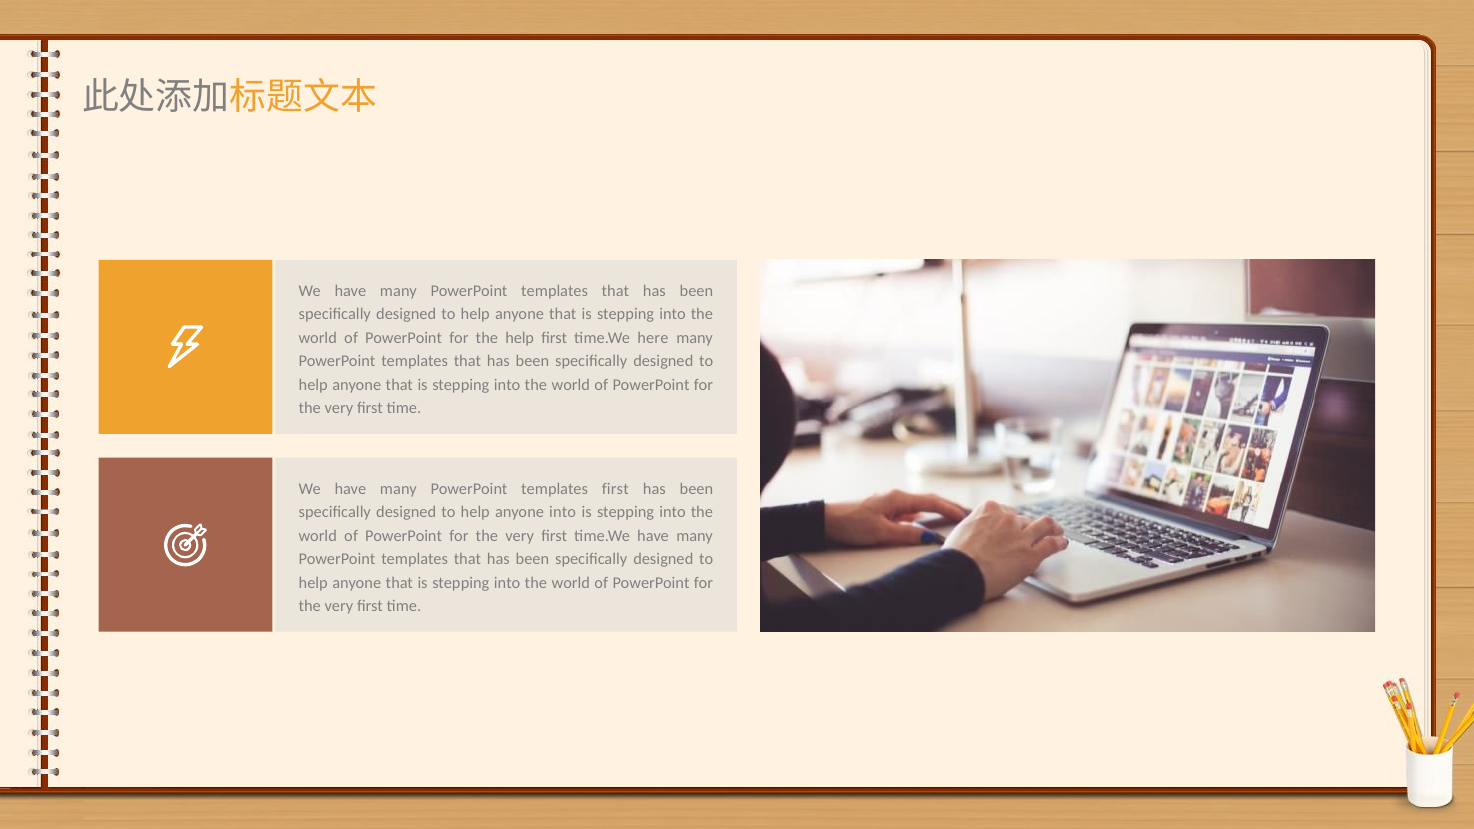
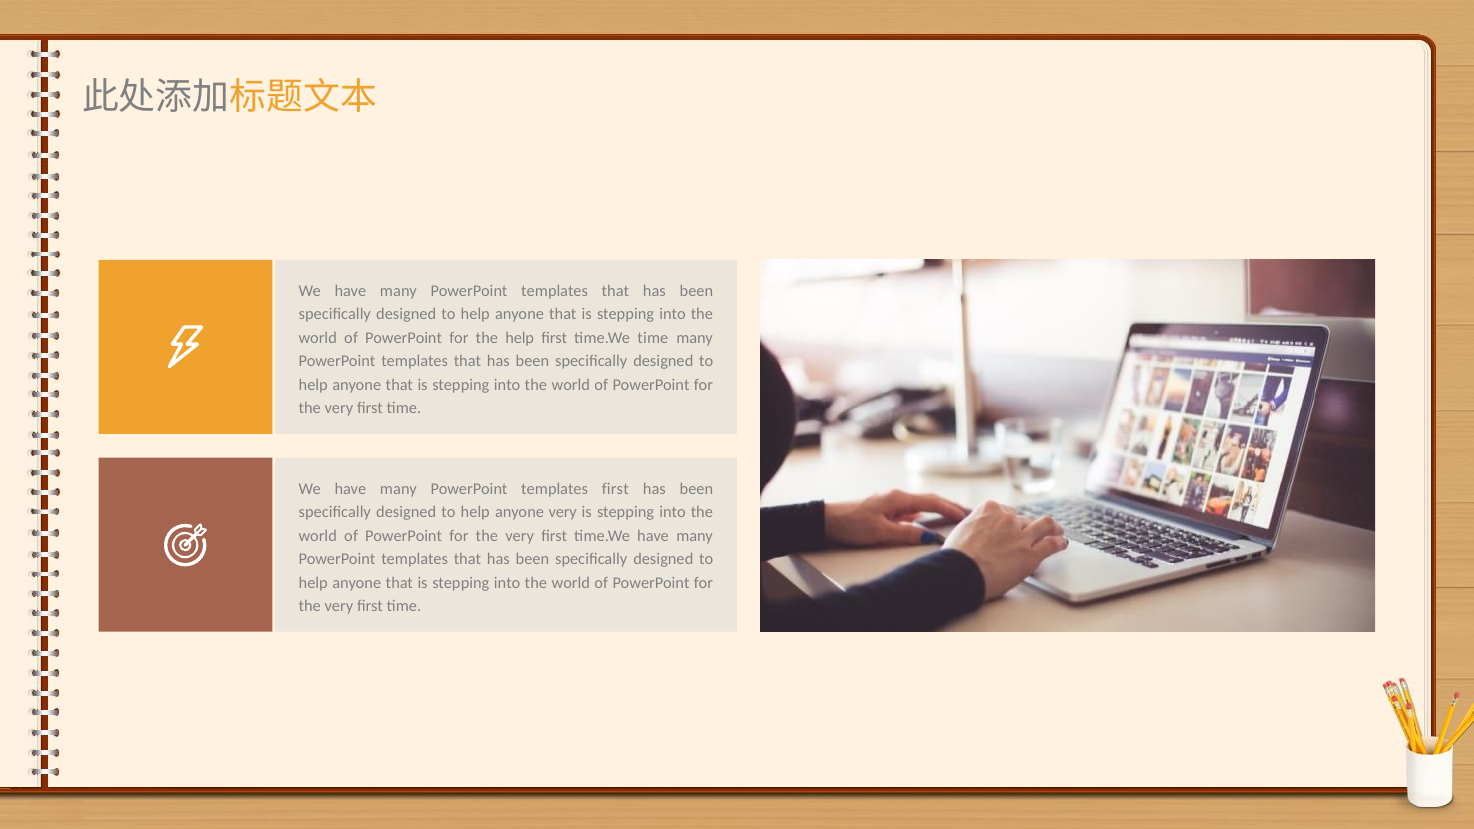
time.We here: here -> time (653, 338)
anyone into: into -> very (563, 512)
